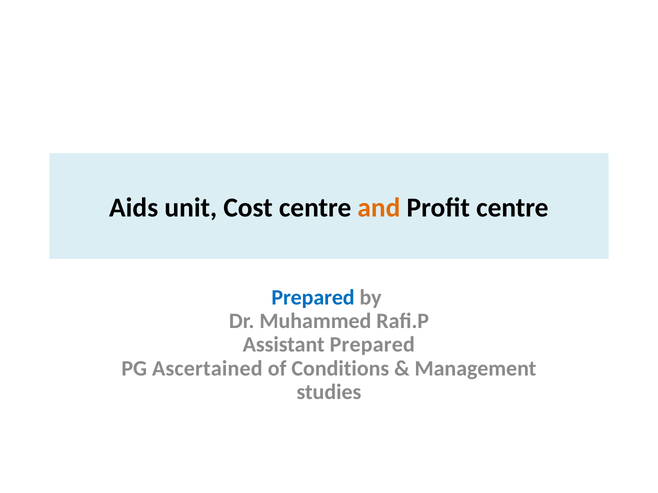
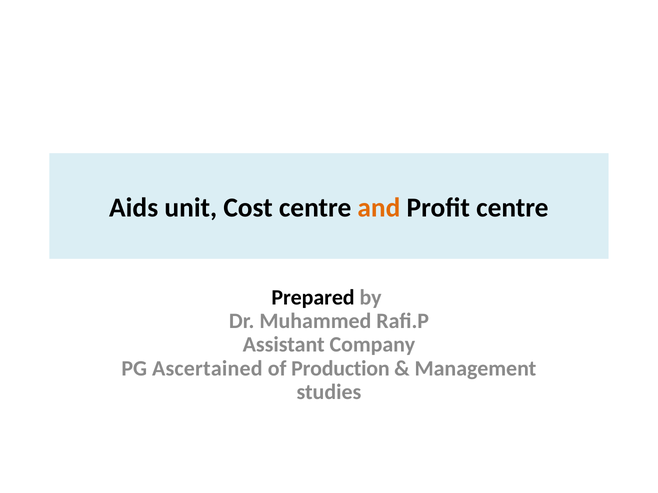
Prepared colour: blue -> black (313, 298)
Assistant Prepared: Prepared -> Company (372, 345)
Conditions: Conditions -> Production (340, 369)
